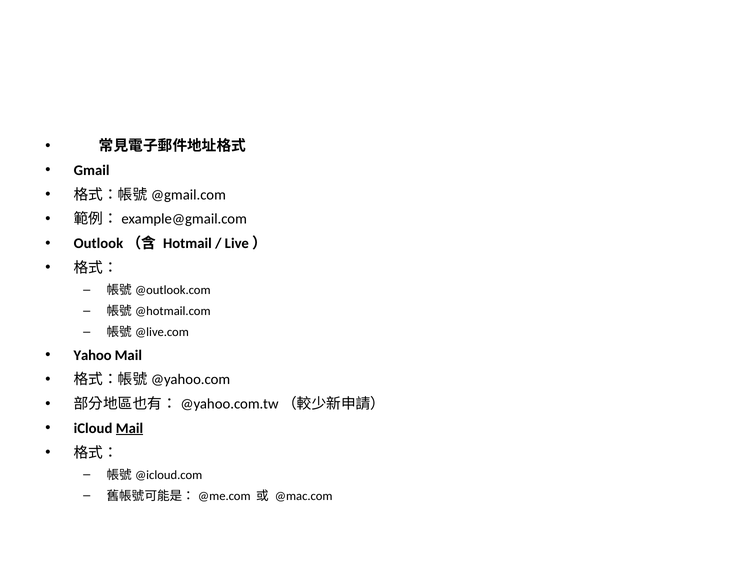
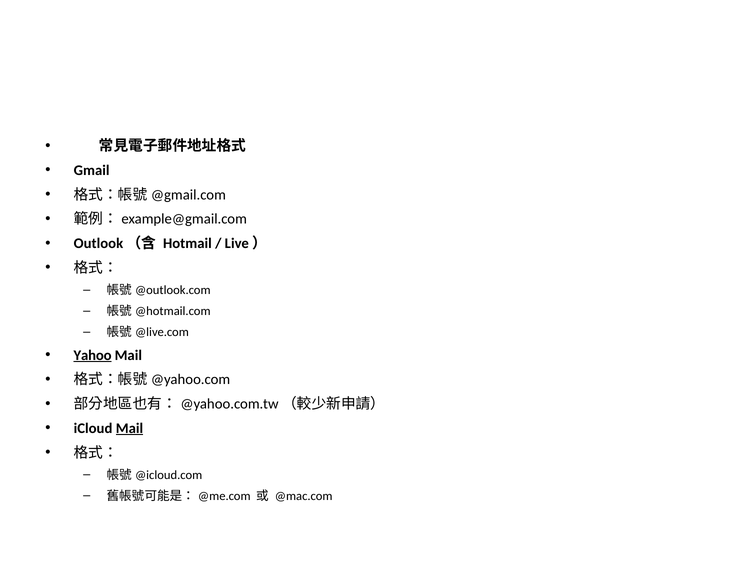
Yahoo underline: none -> present (93, 355)
